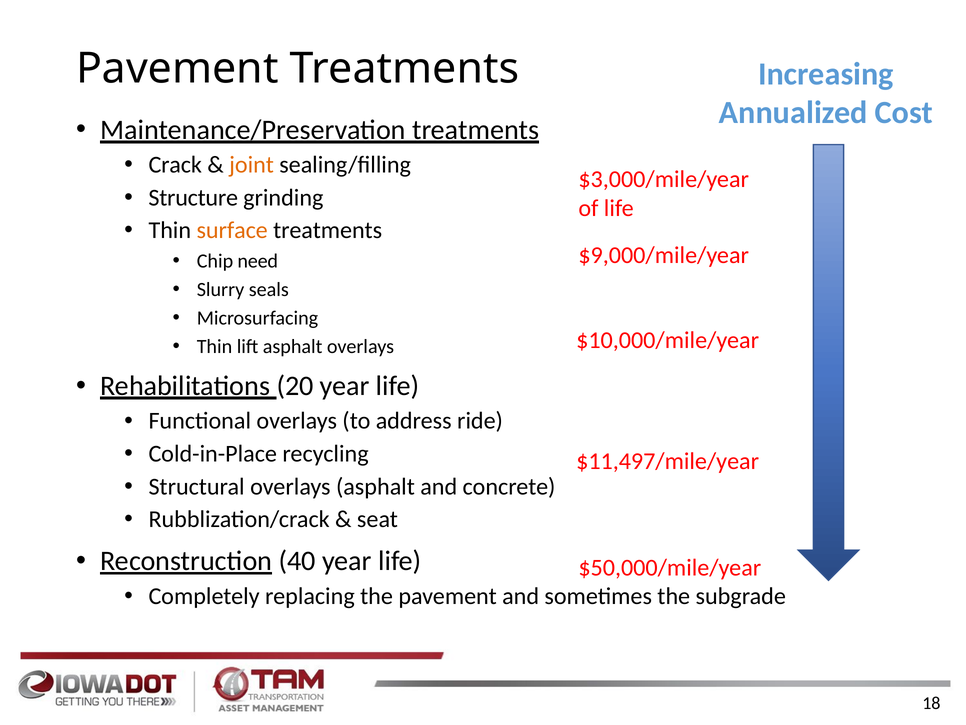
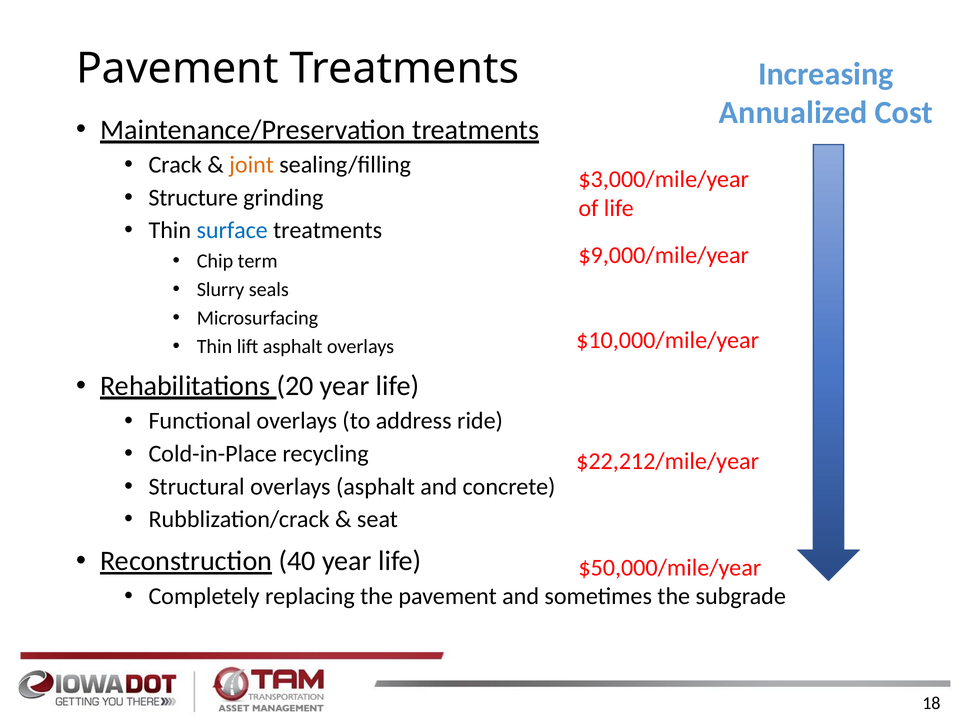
surface colour: orange -> blue (232, 230)
need: need -> term (258, 261)
$11,497/mile/year: $11,497/mile/year -> $22,212/mile/year (668, 461)
